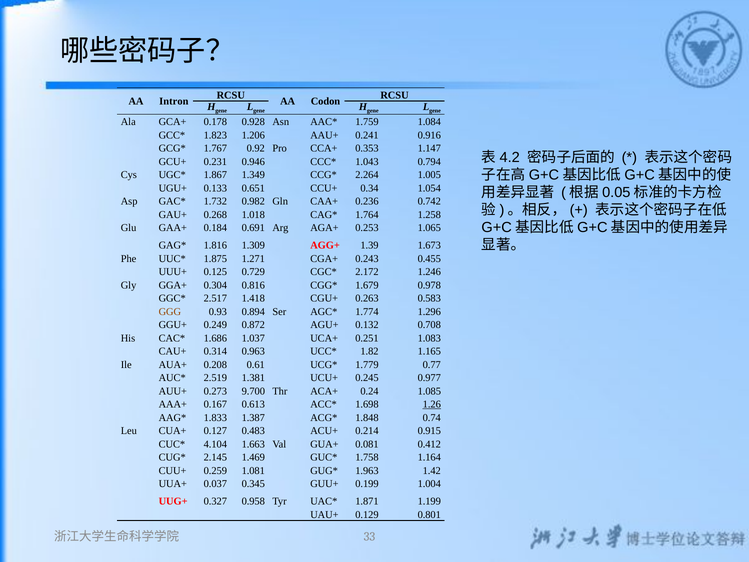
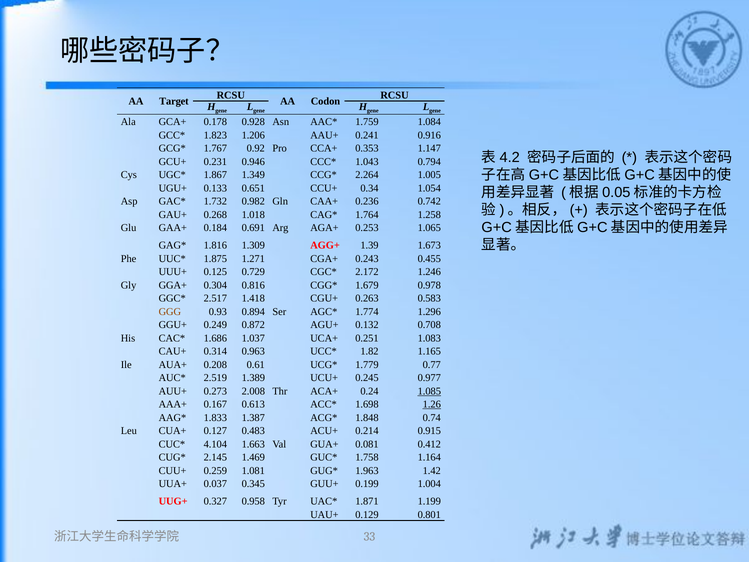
Intron: Intron -> Target (174, 101)
1.381: 1.381 -> 1.389 (253, 378)
9.700: 9.700 -> 2.008 (253, 391)
1.085 underline: none -> present (429, 391)
